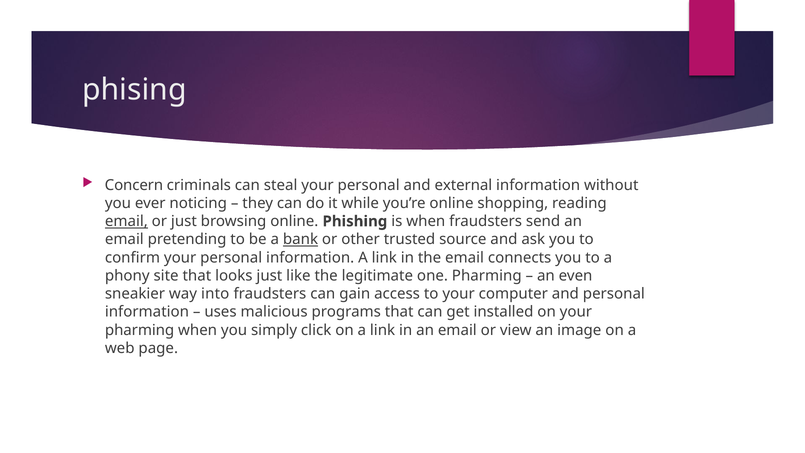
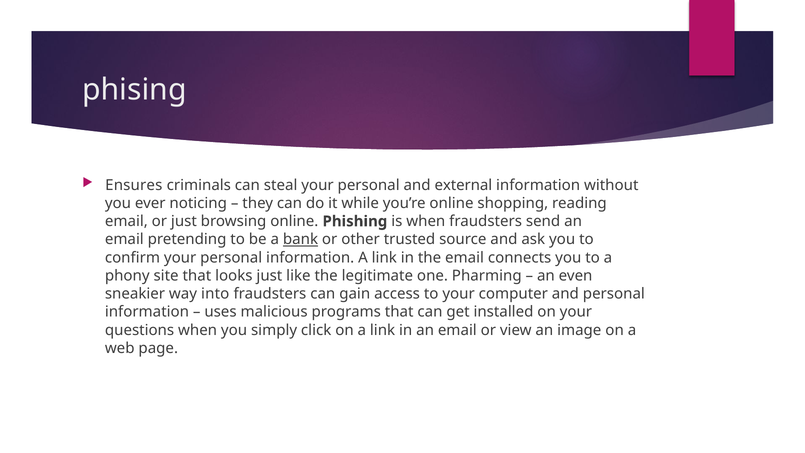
Concern: Concern -> Ensures (134, 185)
email underline: present -> none (126, 221)
pharming: pharming -> questions (140, 330)
